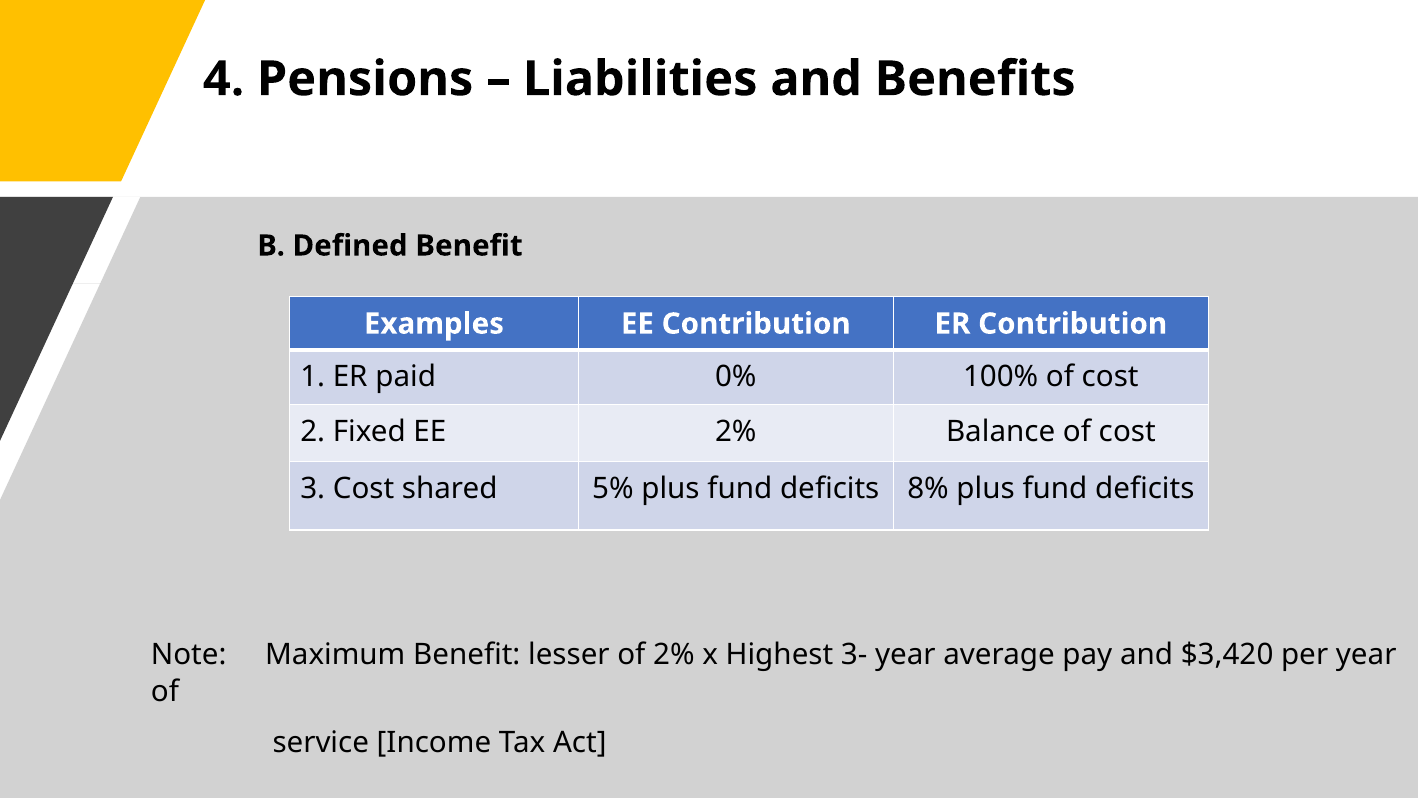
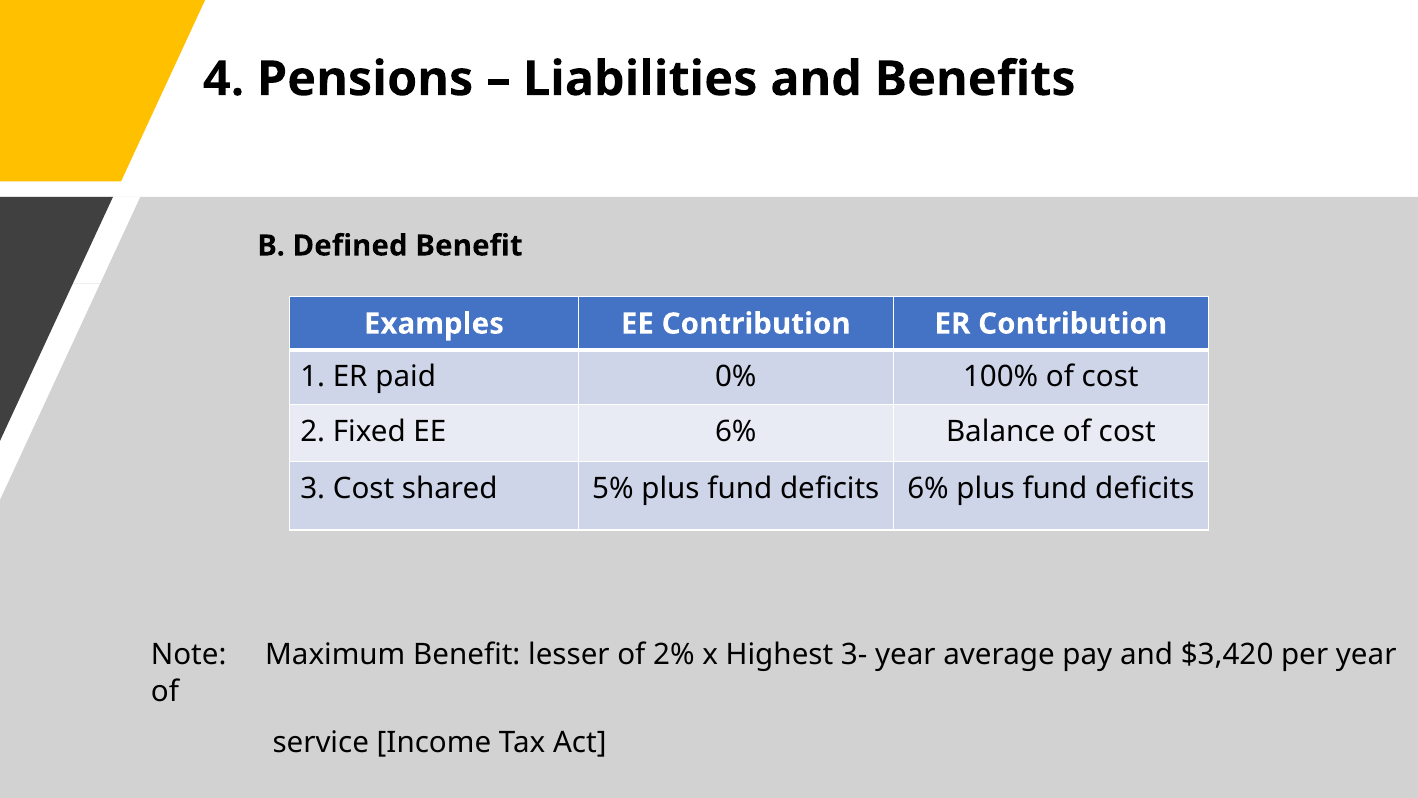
EE 2%: 2% -> 6% (736, 432)
deficits 8%: 8% -> 6% (928, 489)
